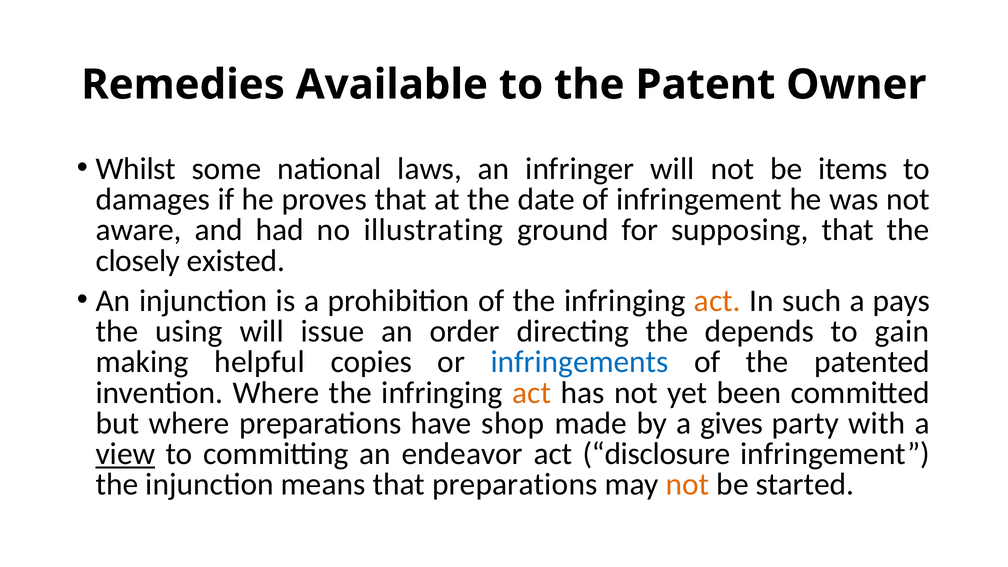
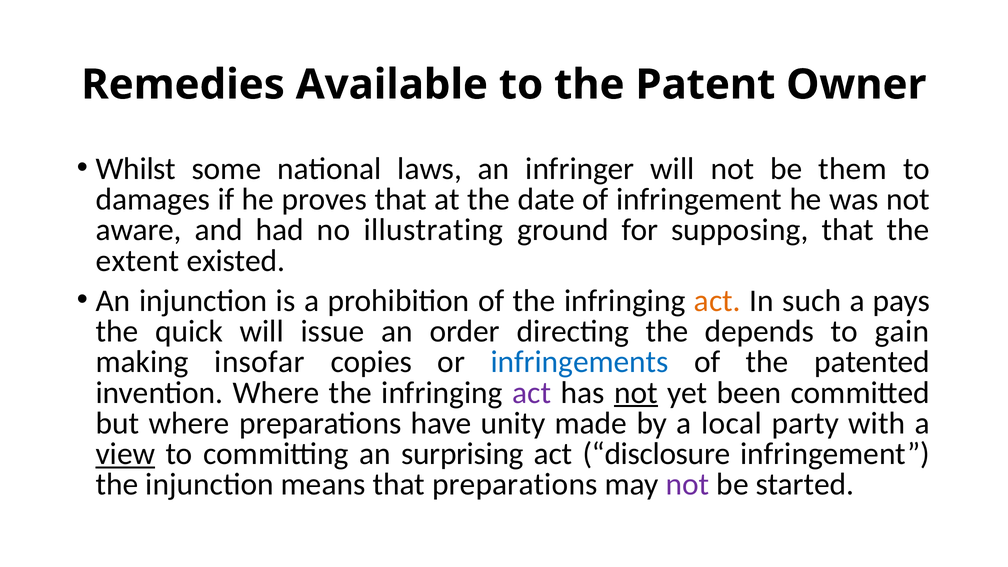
items: items -> them (853, 169)
closely: closely -> extent (138, 261)
using: using -> quick (189, 331)
helpful: helpful -> insofar (260, 362)
act colour: orange -> purple (532, 393)
not underline: none -> present (636, 393)
shop: shop -> unity (513, 423)
gives: gives -> local (732, 423)
endeavor: endeavor -> surprising (462, 454)
not colour: orange -> purple (688, 485)
